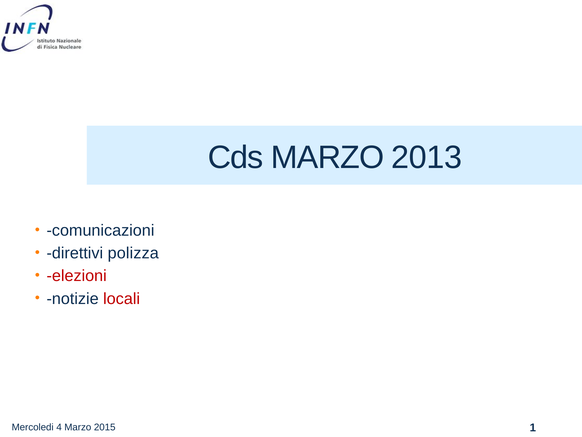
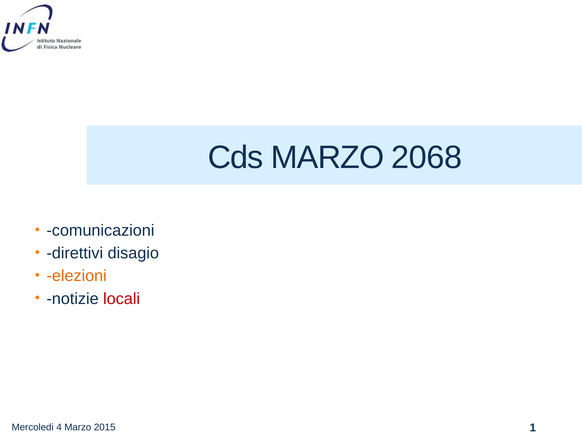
2013: 2013 -> 2068 (427, 157)
polizza: polizza -> disagio (133, 253)
elezioni colour: red -> orange (77, 276)
